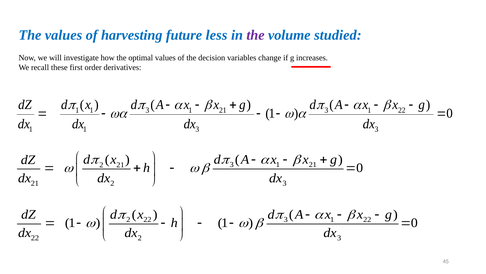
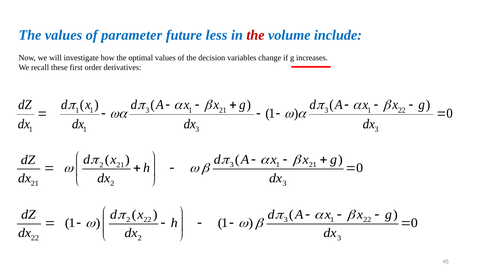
harvesting: harvesting -> parameter (132, 35)
the colour: purple -> red (256, 35)
studied: studied -> include (338, 35)
